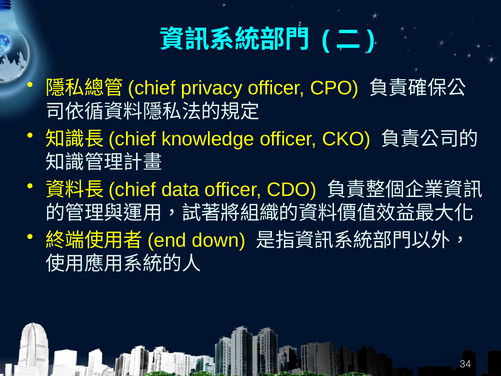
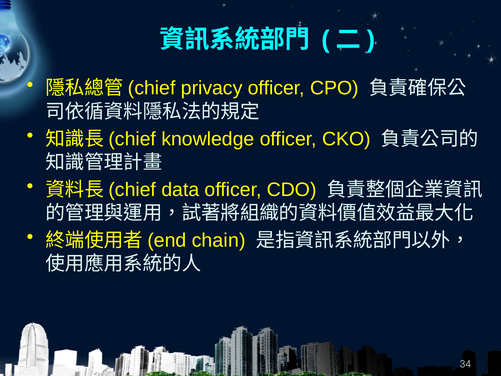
down: down -> chain (219, 240)
